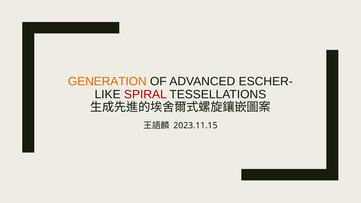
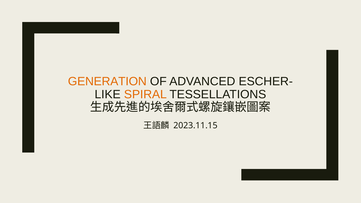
SPIRAL colour: red -> orange (145, 94)
